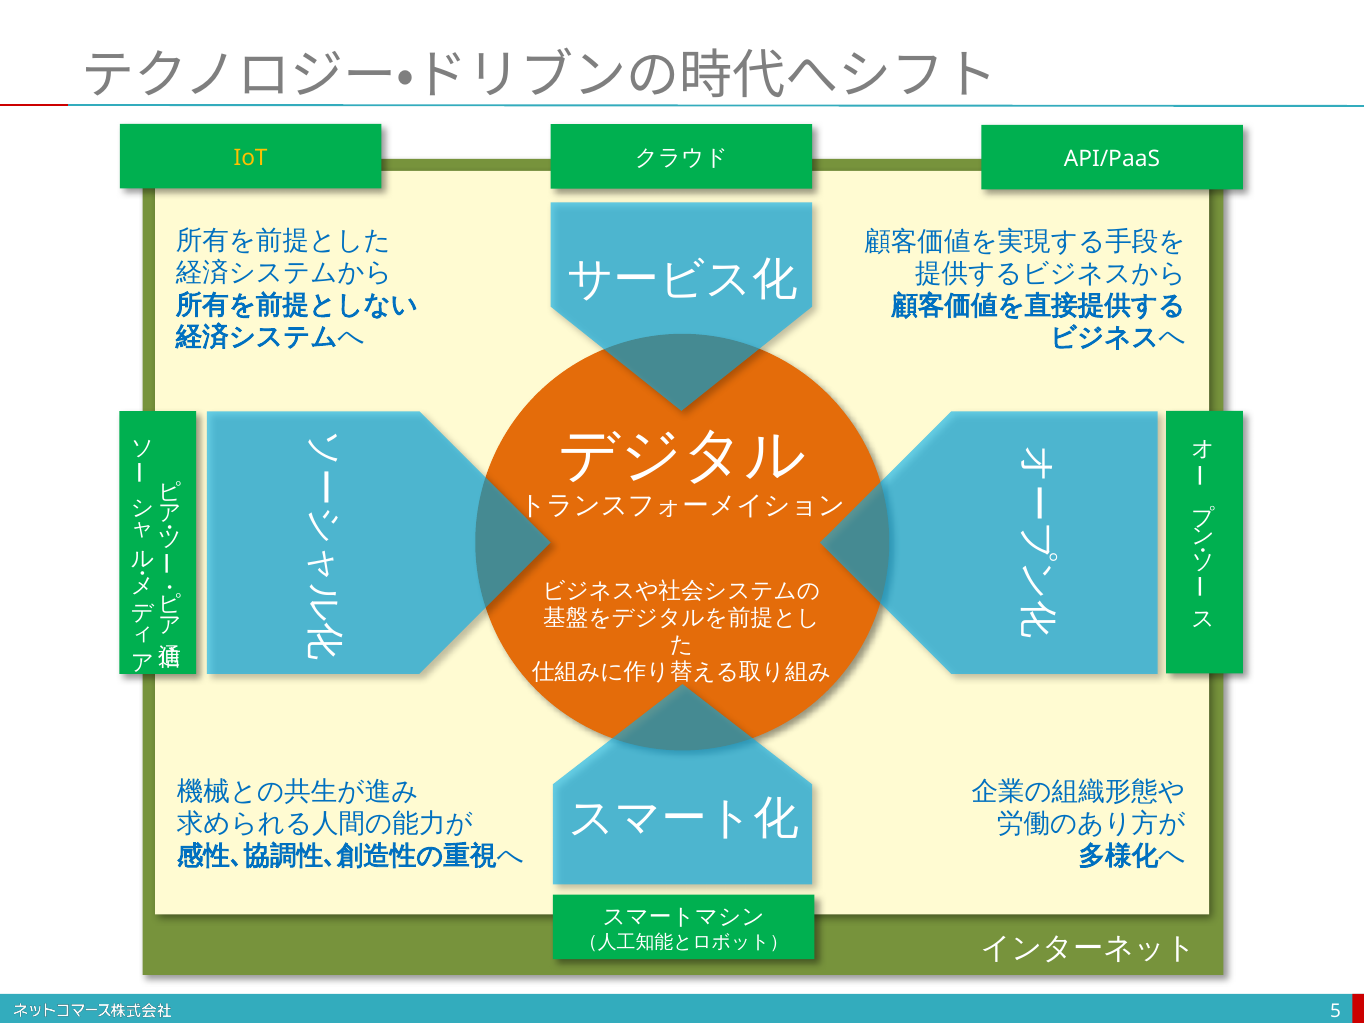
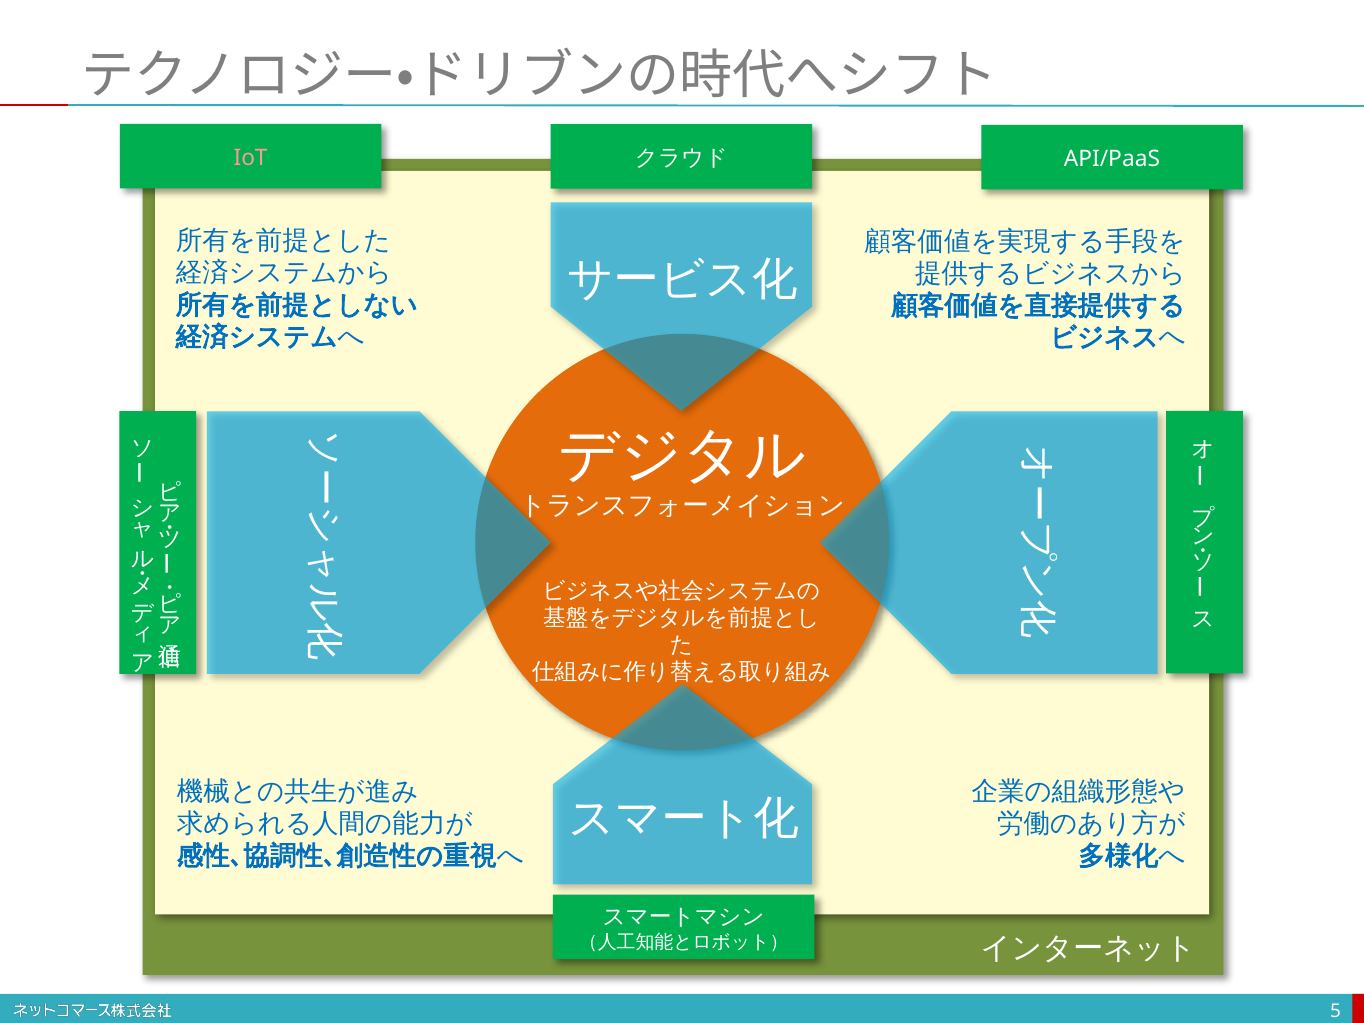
IoT colour: yellow -> pink (251, 158)
